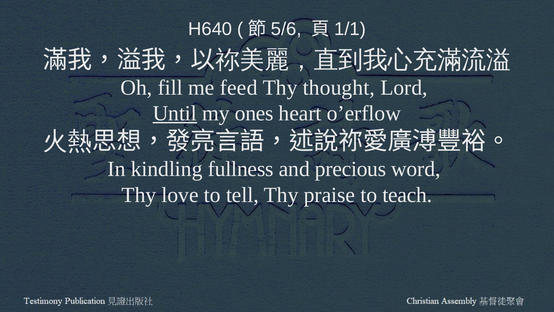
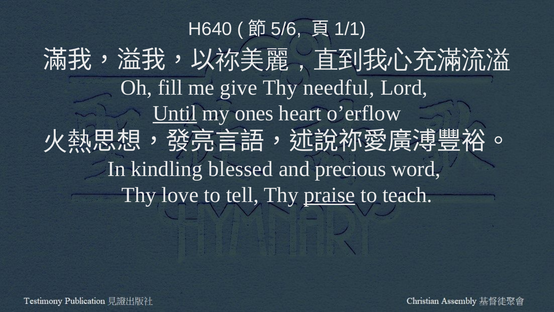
feed: feed -> give (239, 88)
thought: thought -> needful (339, 88)
fullness: fullness -> blessed (241, 169)
praise underline: none -> present (329, 195)
